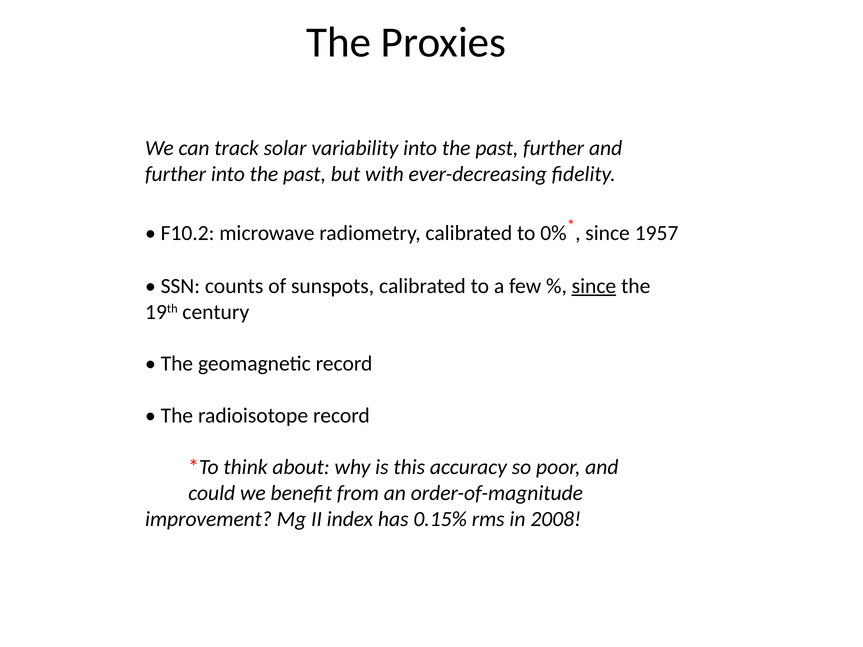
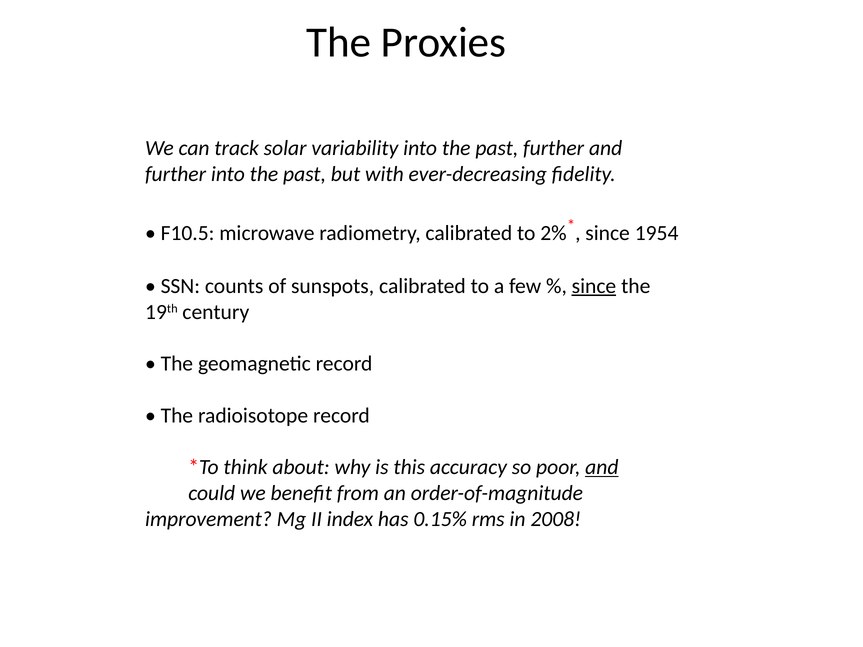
F10.2: F10.2 -> F10.5 (188, 233)
0%: 0% -> 2% (553, 233)
1957: 1957 -> 1954 (657, 233)
and underline: none -> present (602, 467)
